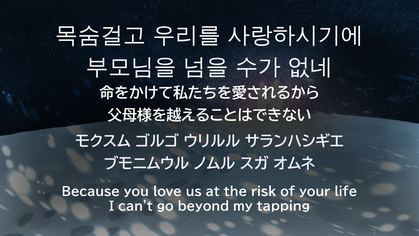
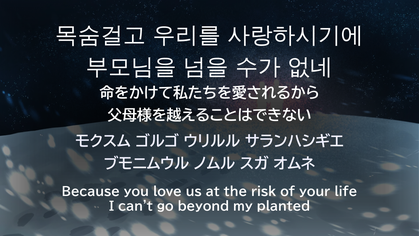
tapping: tapping -> planted (283, 206)
